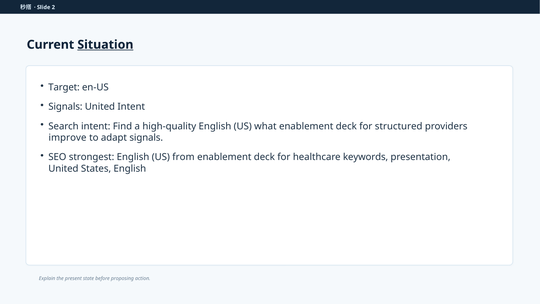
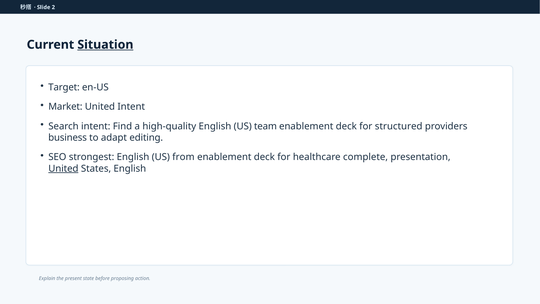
Signals: Signals -> Market (65, 107)
what: what -> team (265, 126)
improve: improve -> business (68, 138)
adapt signals: signals -> editing (146, 138)
keywords: keywords -> complete (365, 157)
United underline: none -> present (63, 168)
